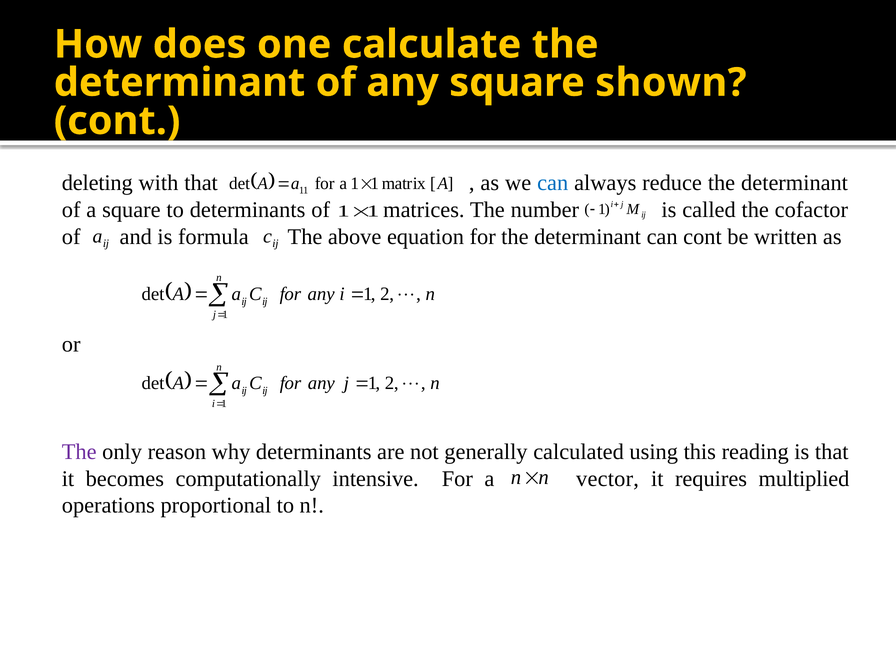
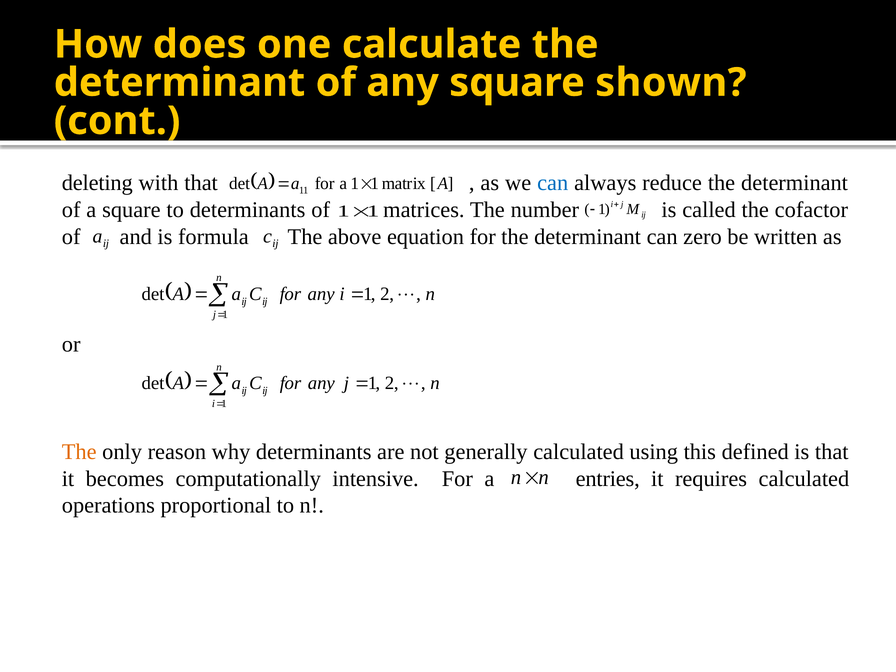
can cont: cont -> zero (702, 237)
The colour: purple -> orange (79, 452)
reading: reading -> defined (755, 452)
vector: vector -> entries (608, 479)
requires multiplied: multiplied -> calculated (804, 479)
